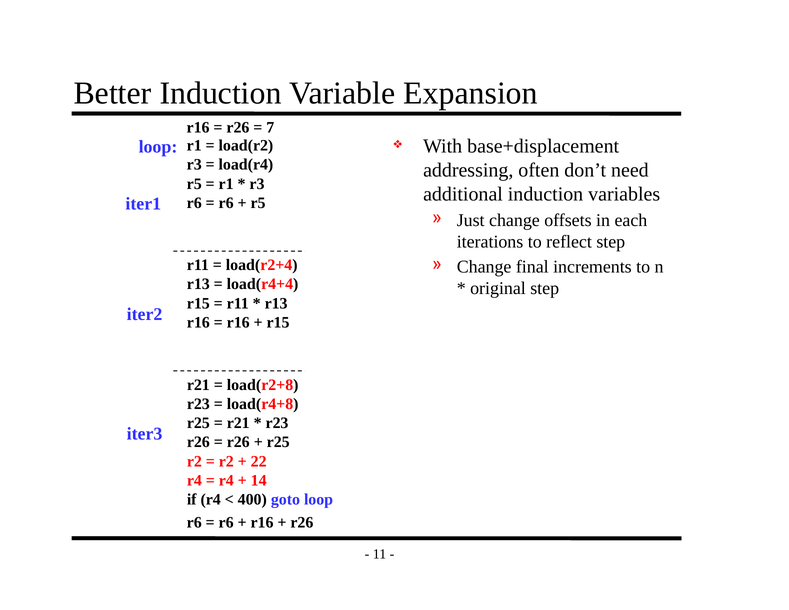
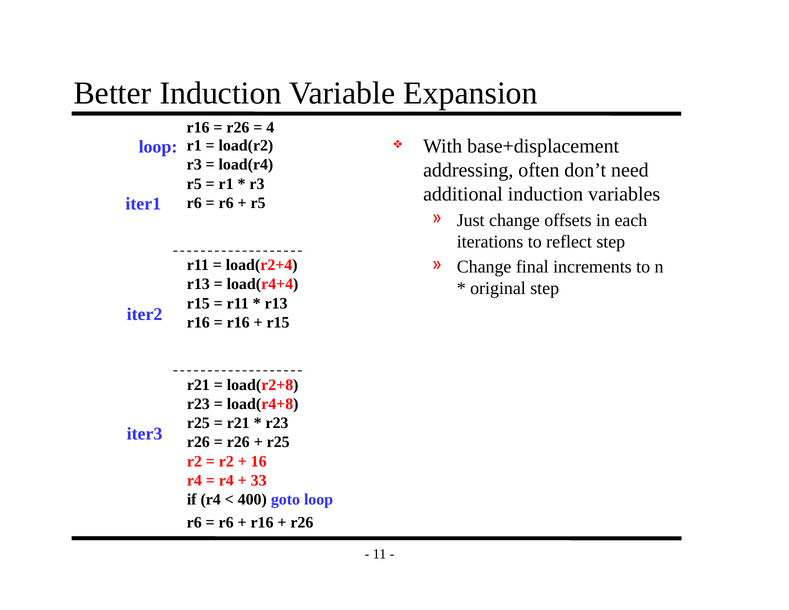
7: 7 -> 4 (270, 128)
22: 22 -> 16 (259, 461)
14: 14 -> 33 (259, 480)
